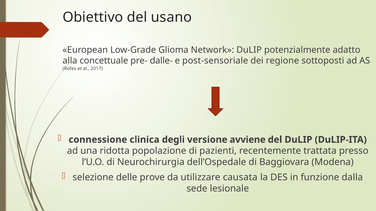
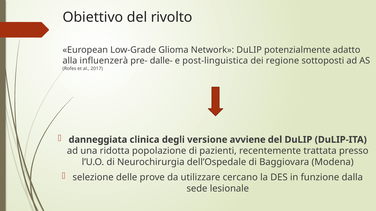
usano: usano -> rivolto (172, 17)
concettuale: concettuale -> influenzerà (104, 61)
post-sensoriale: post-sensoriale -> post-linguistica (215, 61)
connessione: connessione -> danneggiata (98, 140)
causata: causata -> cercano (240, 178)
